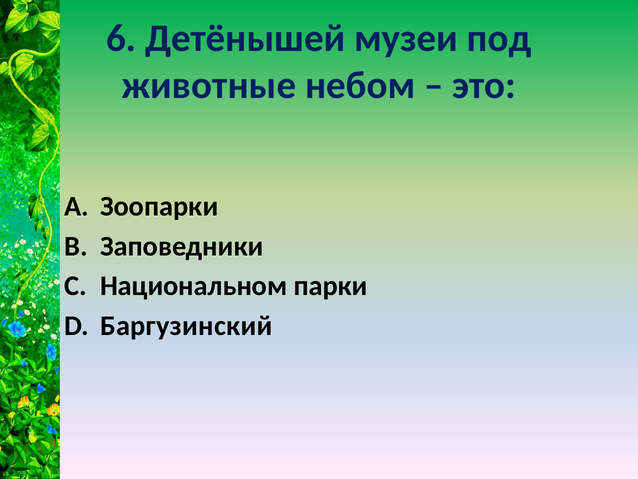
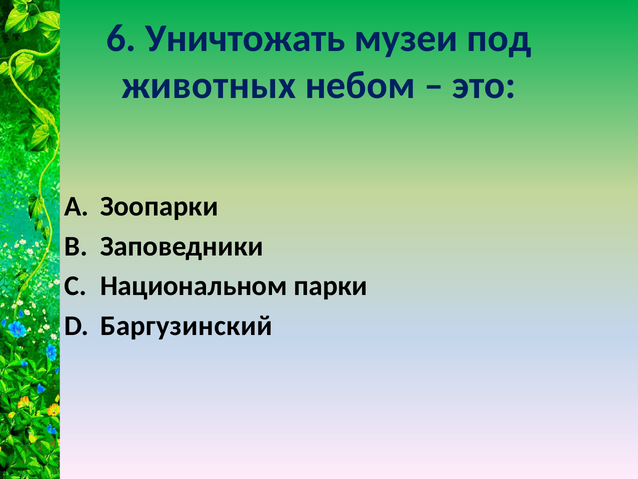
Детёнышей: Детёнышей -> Уничтожать (245, 38)
животные: животные -> животных (209, 85)
